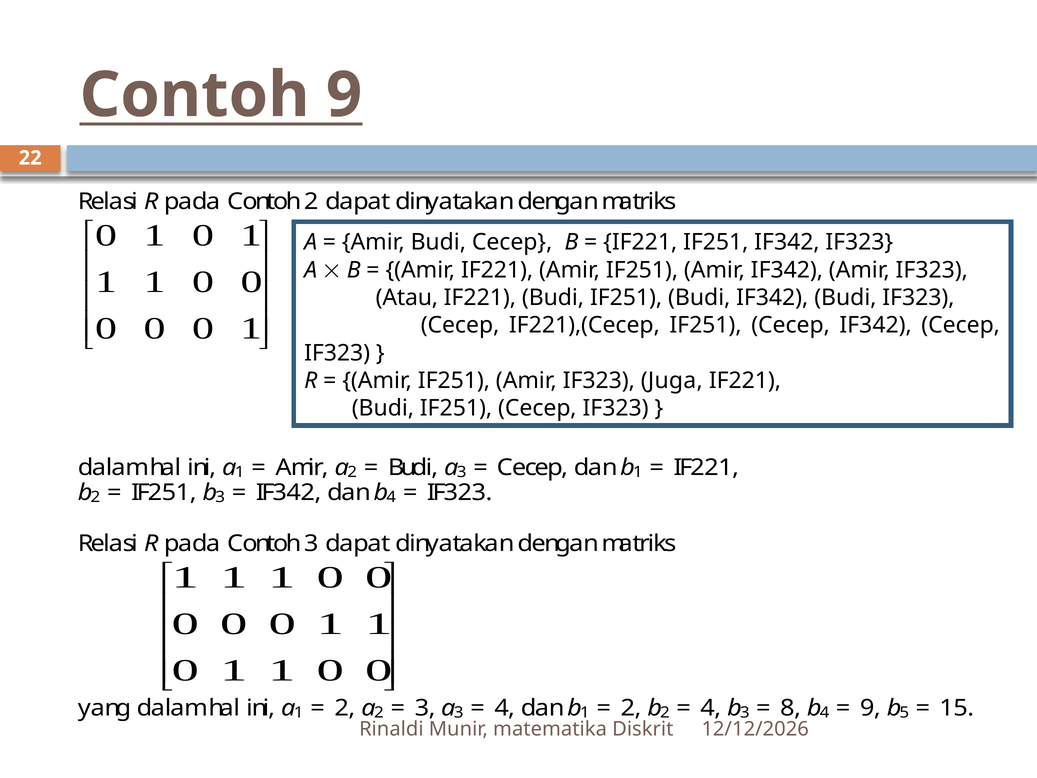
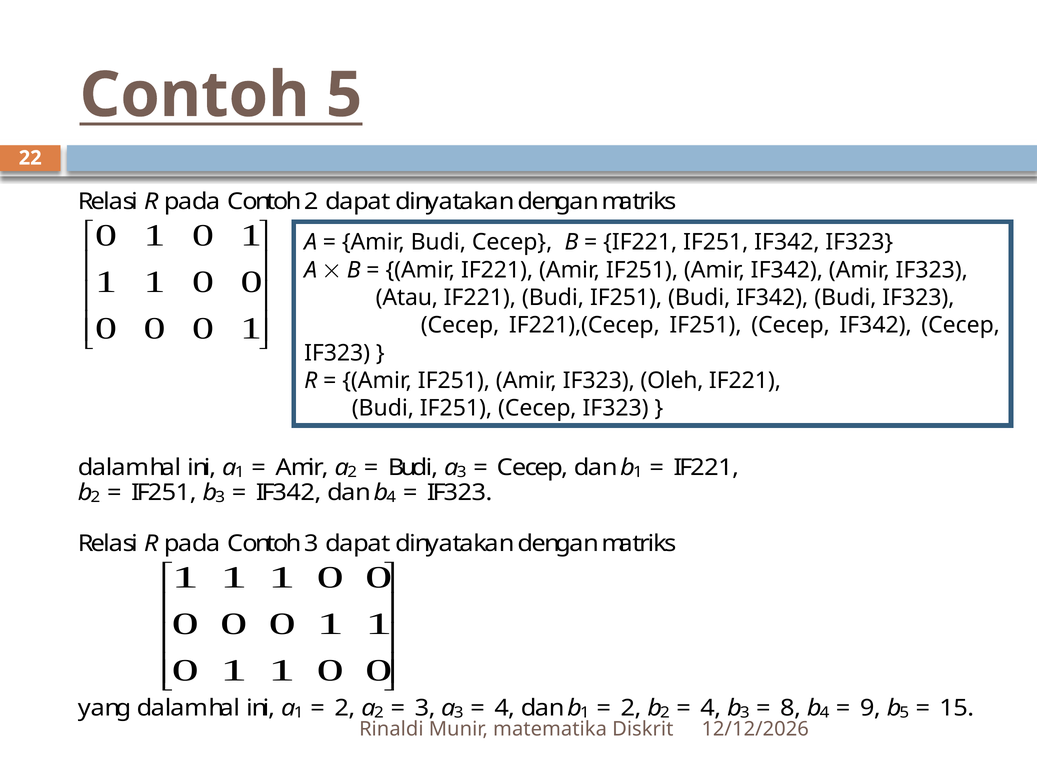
Contoh 9: 9 -> 5 (344, 95)
Juga: Juga -> Oleh (672, 380)
